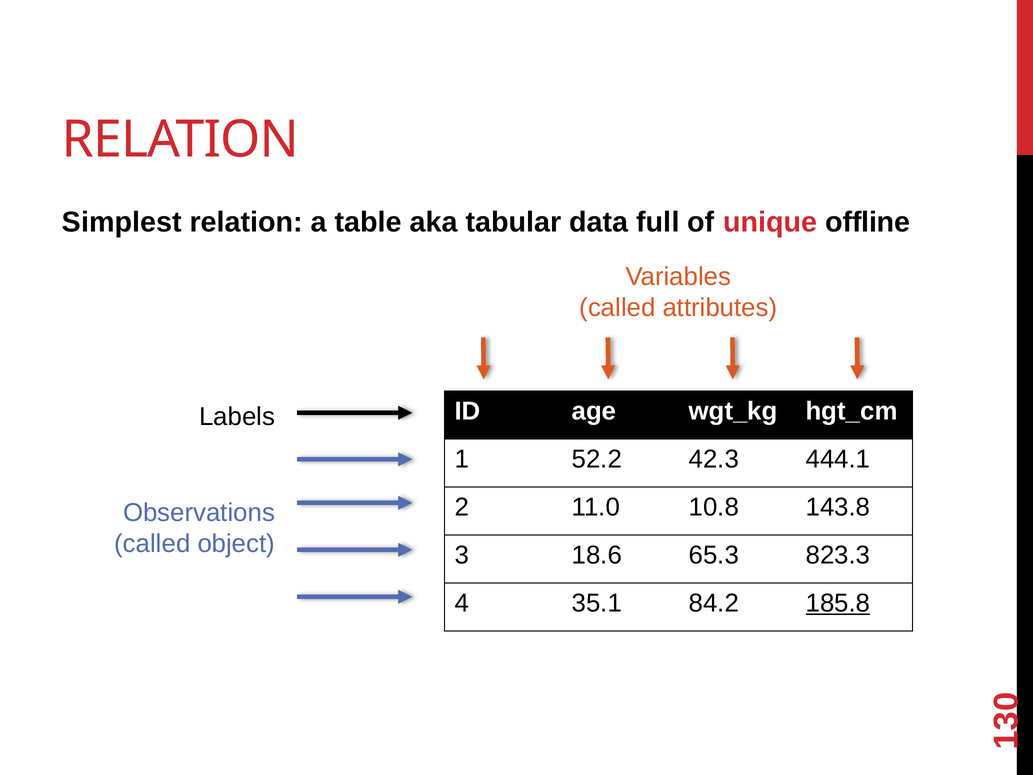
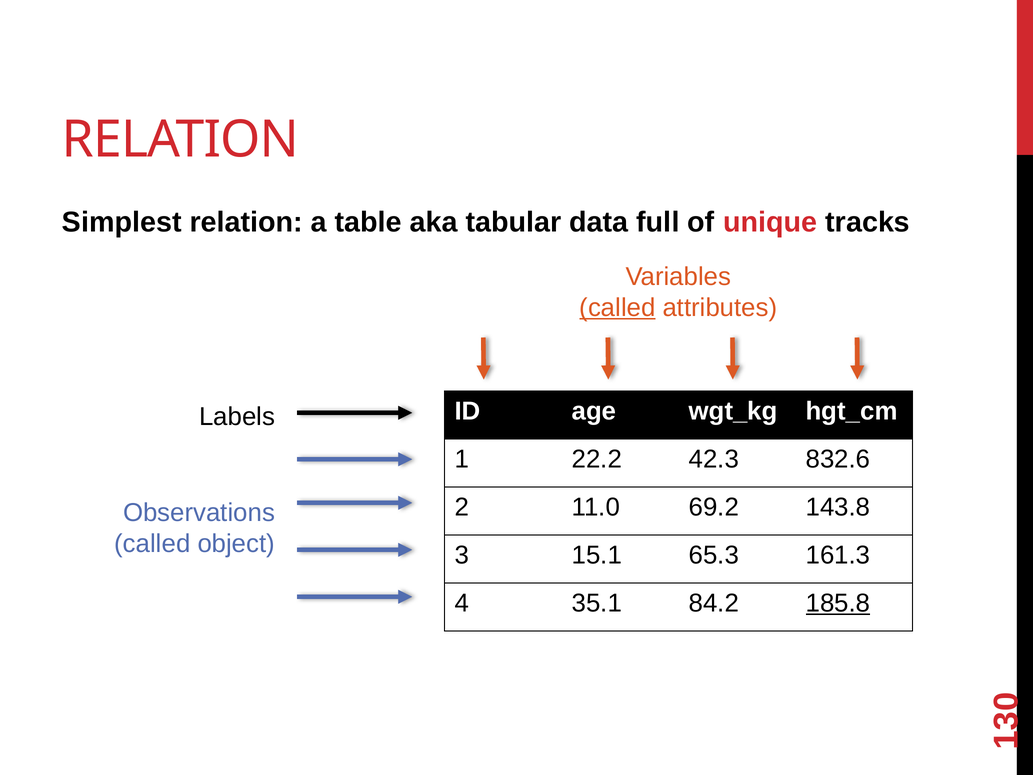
offline: offline -> tracks (868, 222)
called underline: none -> present (617, 308)
52.2: 52.2 -> 22.2 (597, 459)
444.1: 444.1 -> 832.6 (838, 459)
10.8: 10.8 -> 69.2 (714, 507)
18.6: 18.6 -> 15.1 (597, 555)
823.3: 823.3 -> 161.3 (838, 555)
